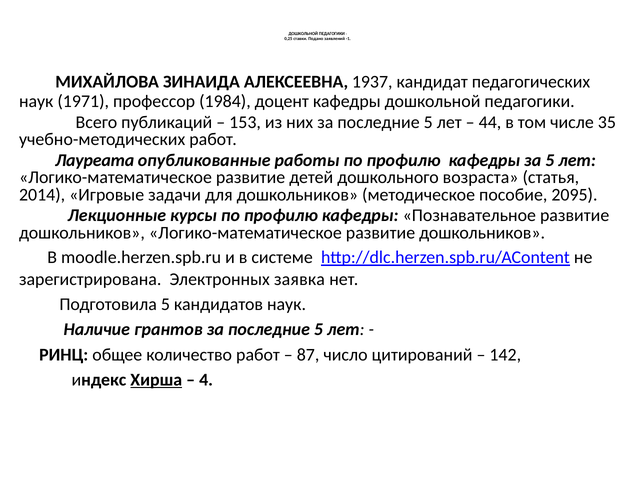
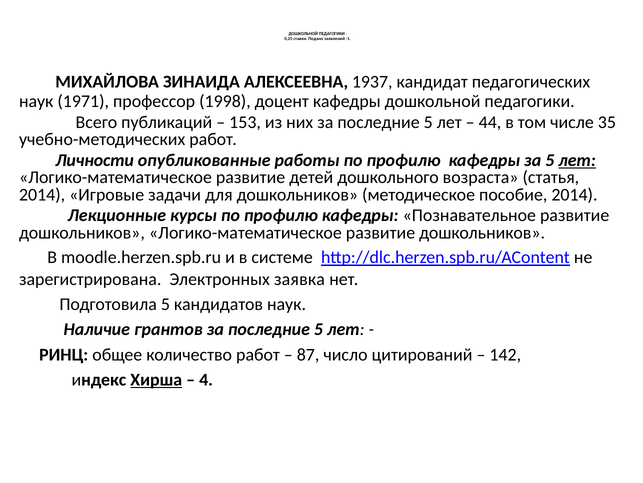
1984: 1984 -> 1998 (225, 101)
Лауреата: Лауреата -> Личности (95, 160)
лет underline: none -> present (577, 160)
пособие 2095: 2095 -> 2014 (574, 194)
